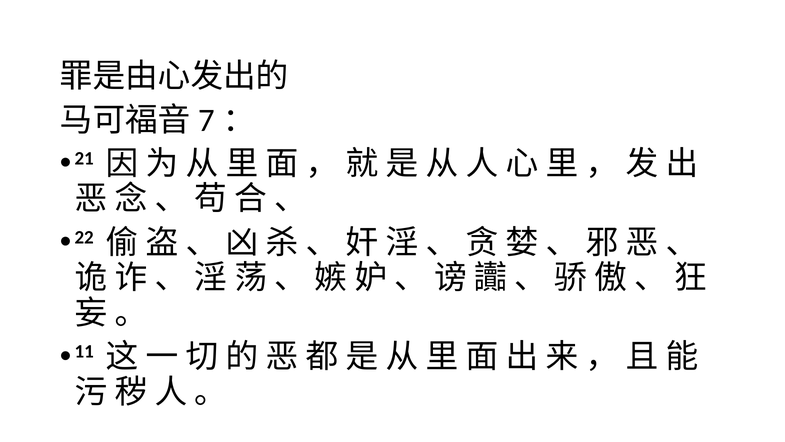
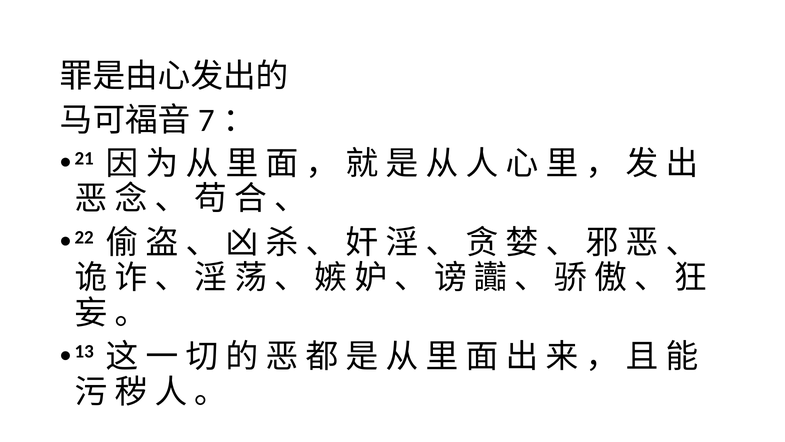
11: 11 -> 13 (84, 351)
